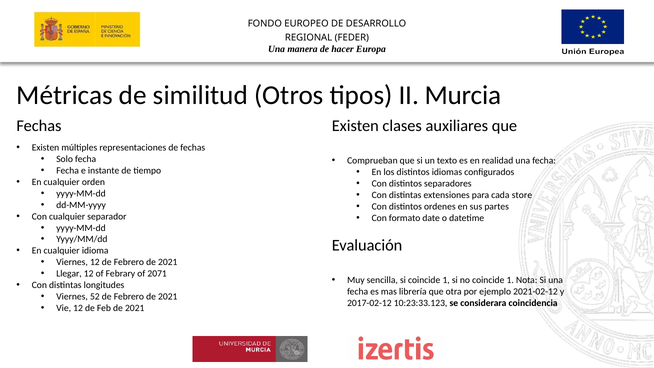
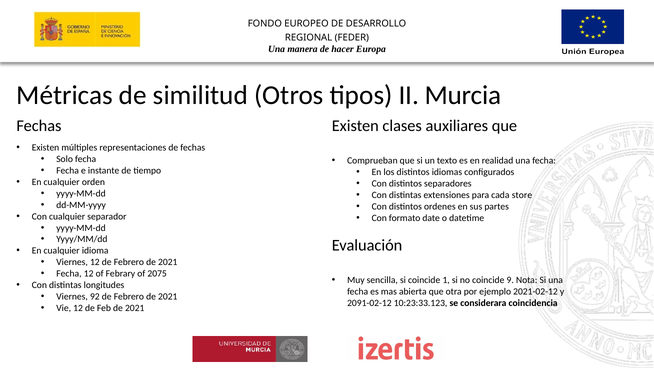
Llegar: Llegar -> Fecha (69, 274)
2071: 2071 -> 2075 (157, 274)
no coincide 1: 1 -> 9 (510, 280)
librería: librería -> abierta (413, 292)
52: 52 -> 92 (95, 296)
2017-02-12: 2017-02-12 -> 2091-02-12 (369, 303)
